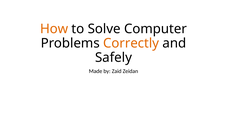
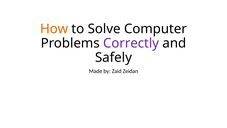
Correctly colour: orange -> purple (131, 43)
